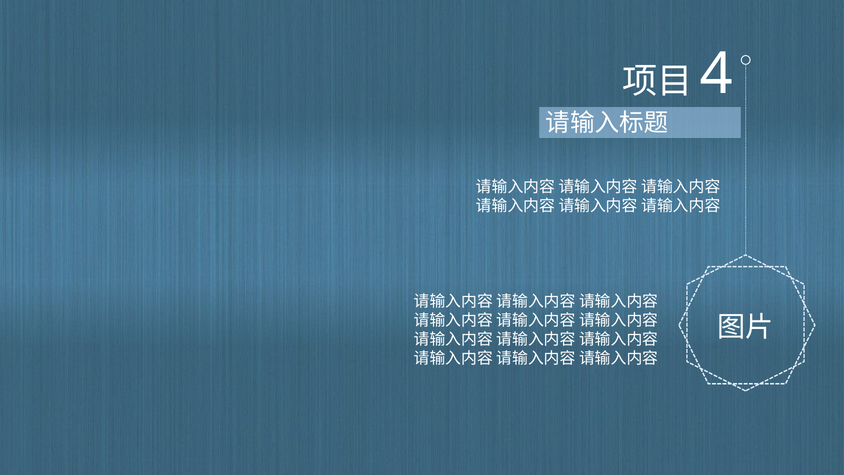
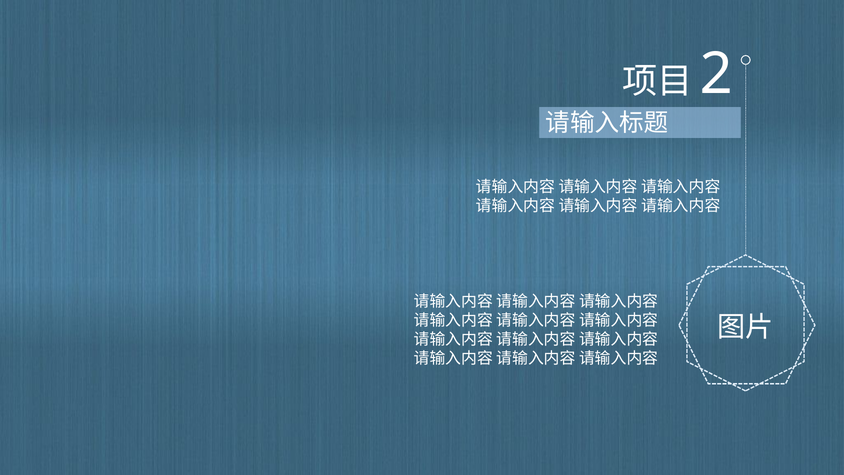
4: 4 -> 2 (716, 74)
